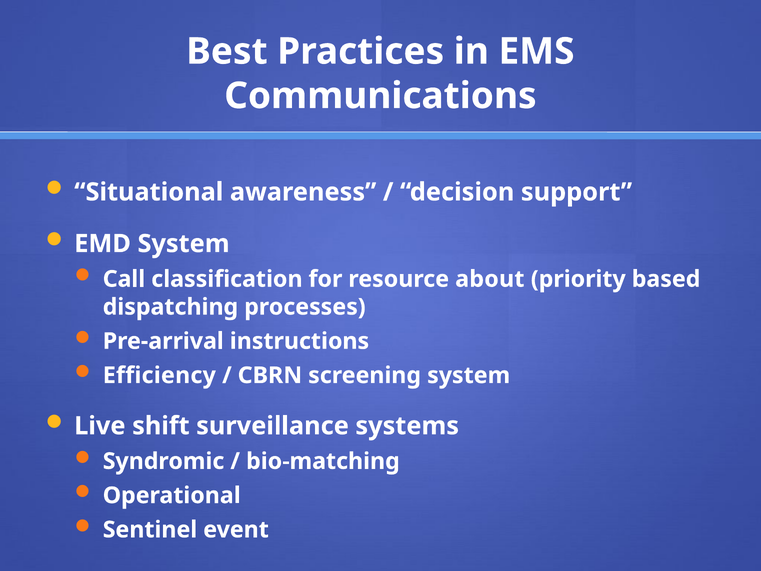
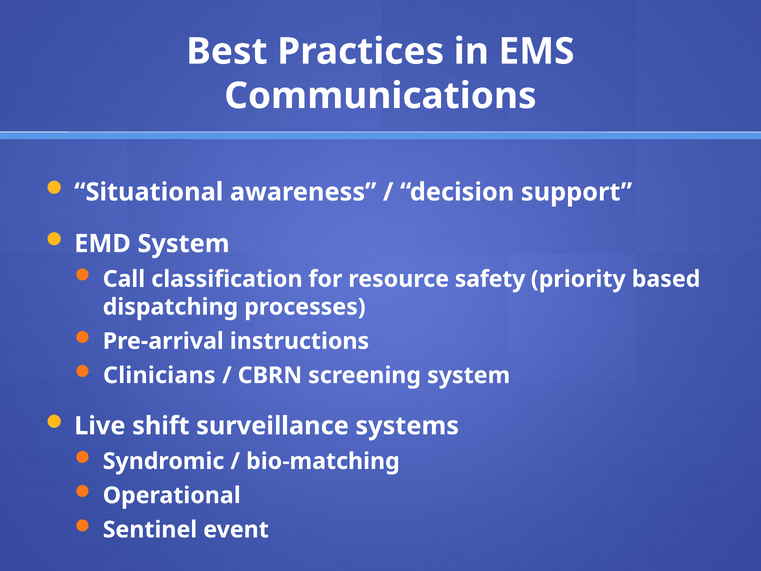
about: about -> safety (490, 279)
Efficiency: Efficiency -> Clinicians (159, 375)
